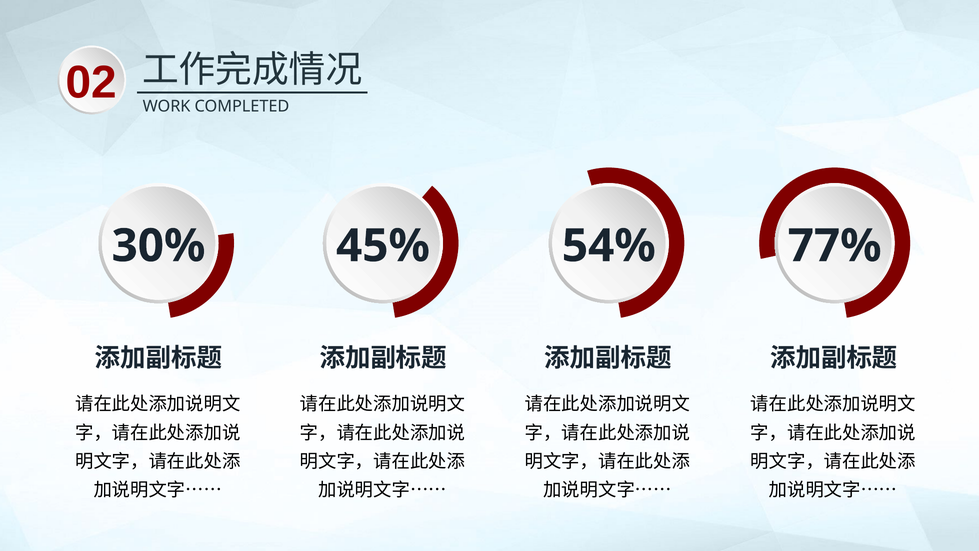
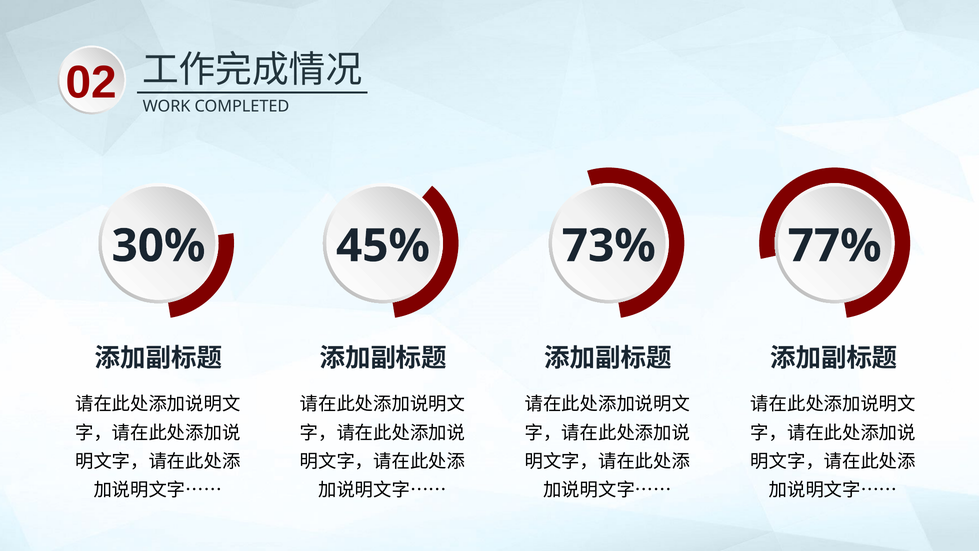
54%: 54% -> 73% (609, 246)
